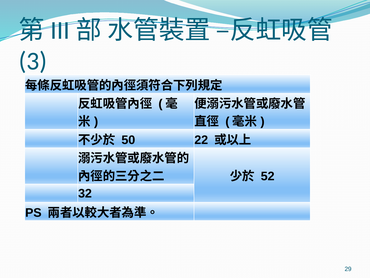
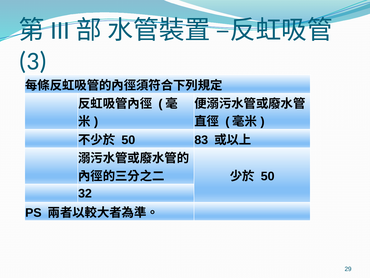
22: 22 -> 83 (201, 140)
52: 52 -> 50 (268, 176)
